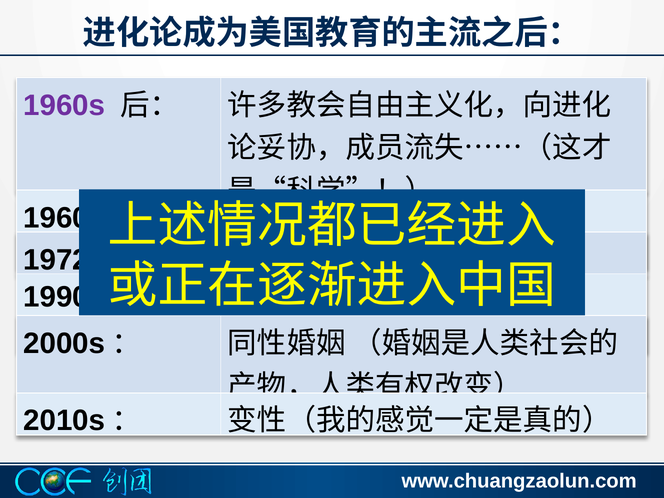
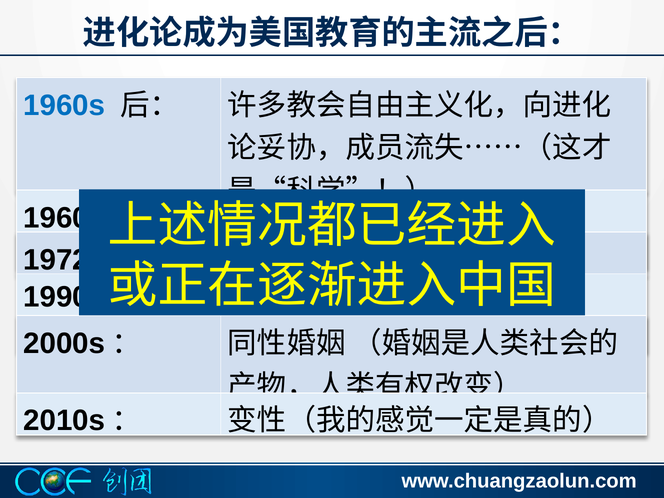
1960s colour: purple -> blue (64, 105)
